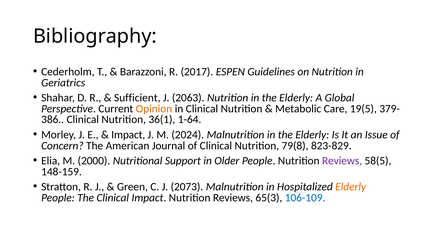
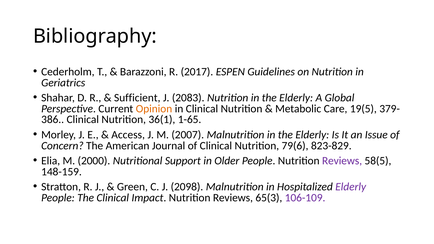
2063: 2063 -> 2083 (188, 98)
1-64: 1-64 -> 1-65 (190, 120)
Impact: Impact -> Access (128, 135)
2024: 2024 -> 2007 (188, 135)
79(8: 79(8 -> 79(6 (295, 146)
2073: 2073 -> 2098 (187, 187)
Elderly colour: orange -> purple (351, 187)
106-109 colour: blue -> purple (305, 198)
